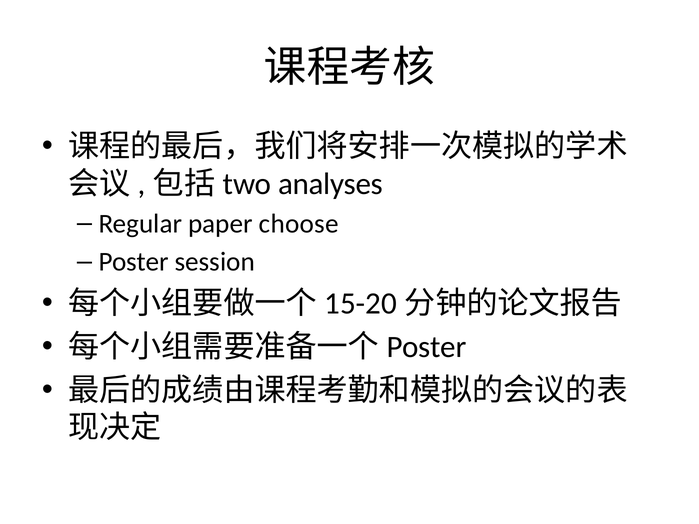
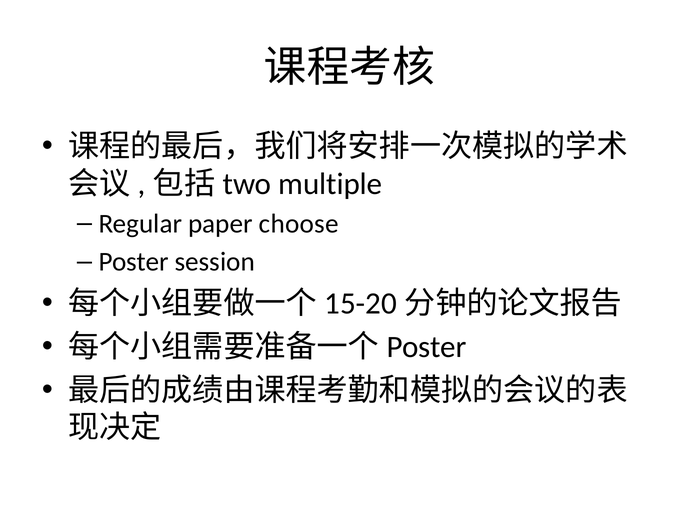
analyses: analyses -> multiple (330, 184)
